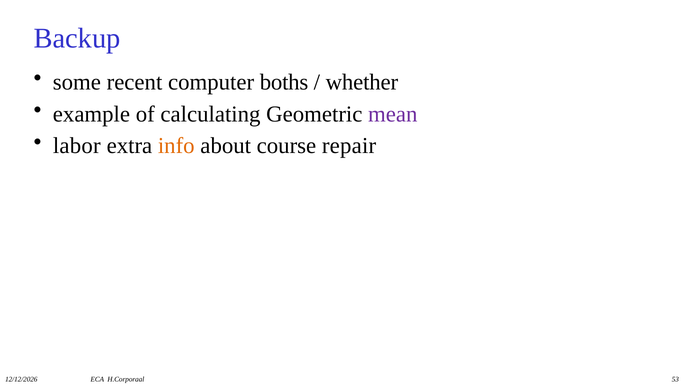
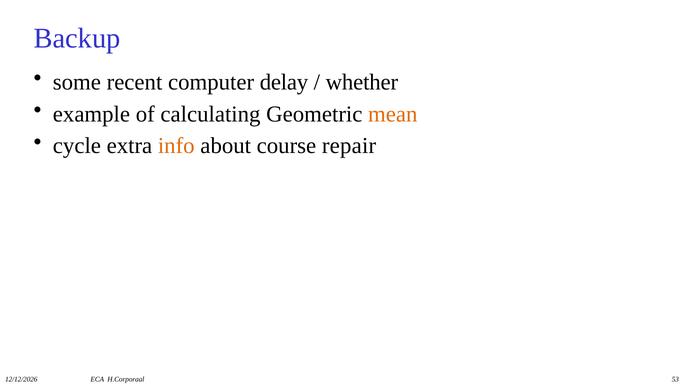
boths: boths -> delay (284, 82)
mean colour: purple -> orange (393, 114)
labor: labor -> cycle (77, 146)
